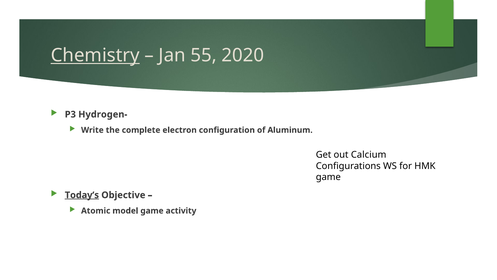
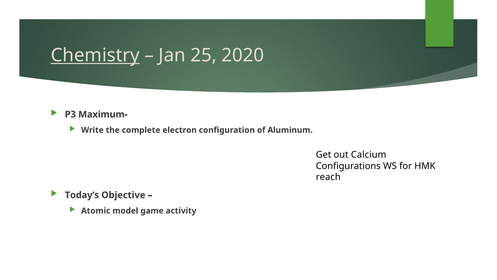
55: 55 -> 25 (204, 55)
Hydrogen-: Hydrogen- -> Maximum- (103, 114)
game: game -> reach (328, 177)
Today’s underline: present -> none (82, 195)
